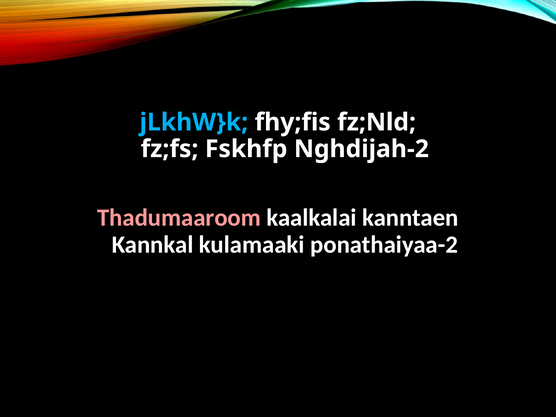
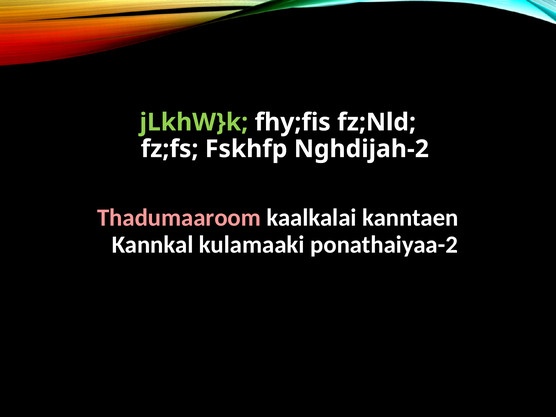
jLkhW}k colour: light blue -> light green (194, 122)
